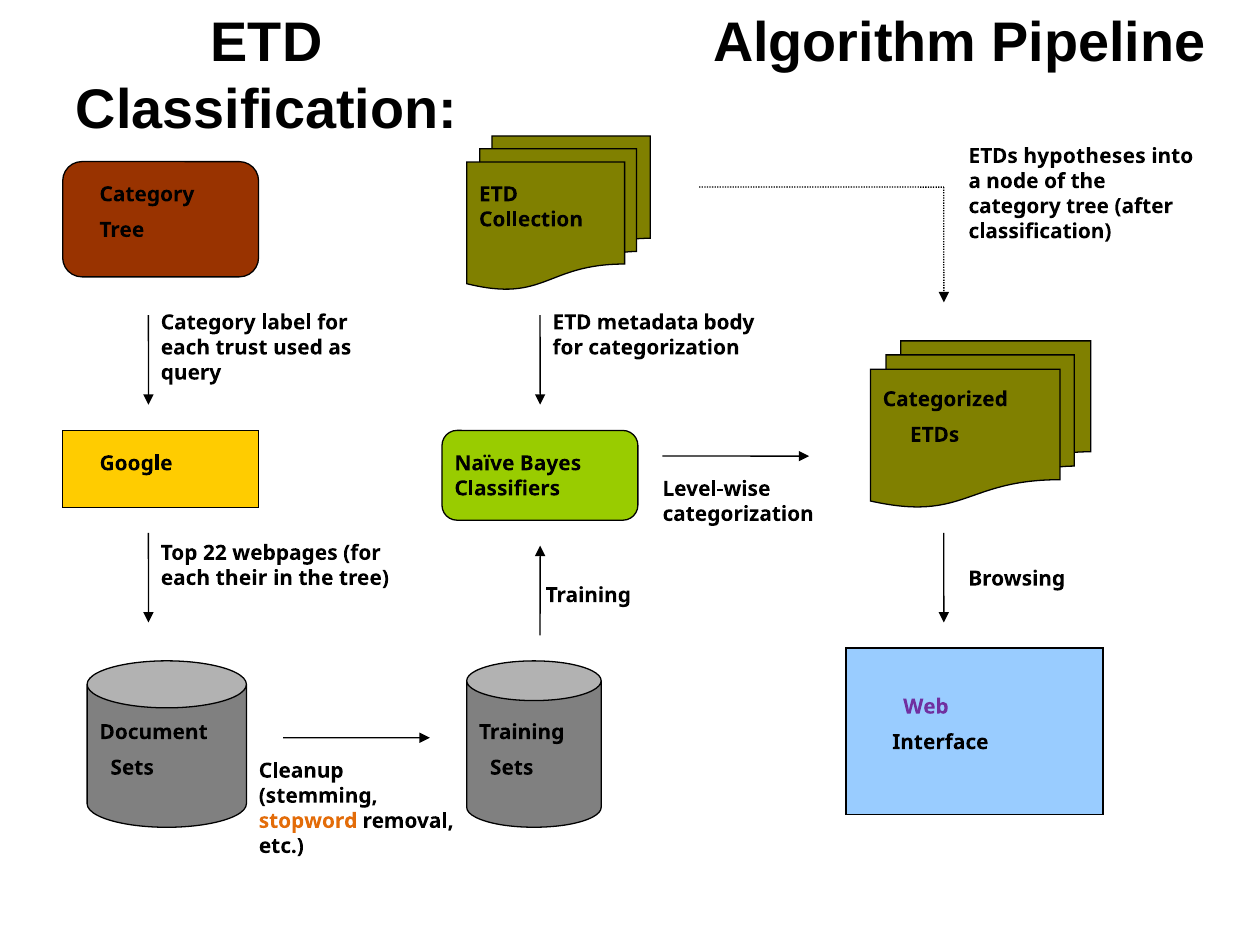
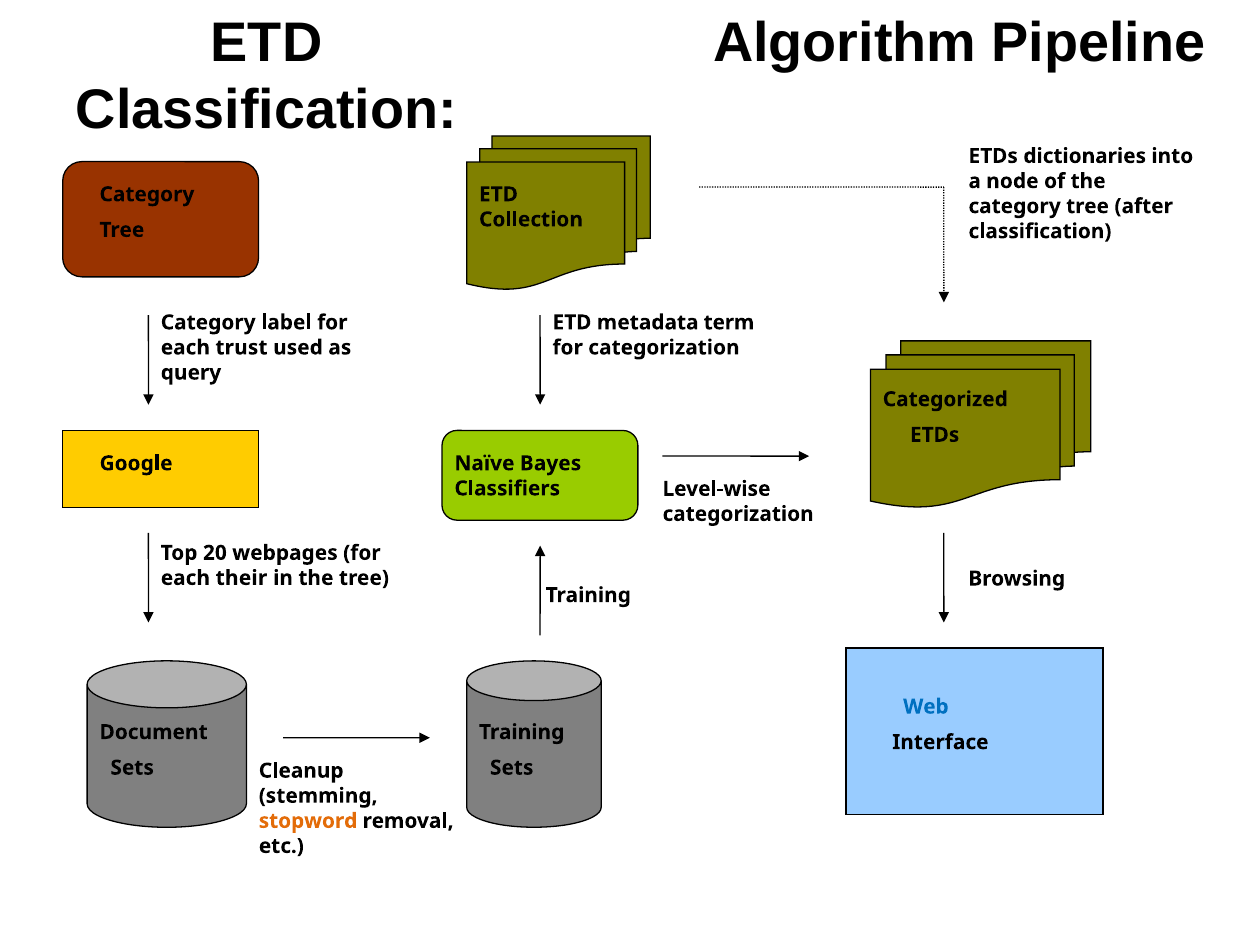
hypotheses: hypotheses -> dictionaries (1085, 156)
body: body -> term (729, 323)
22: 22 -> 20 (215, 553)
Web colour: purple -> blue (926, 707)
